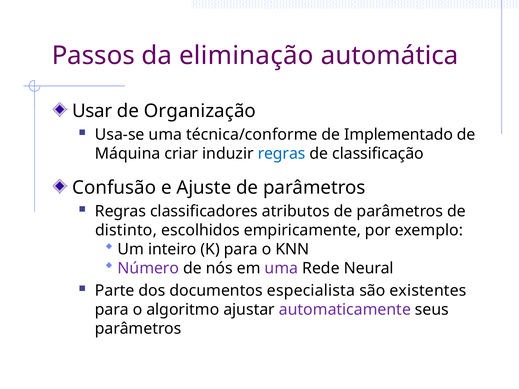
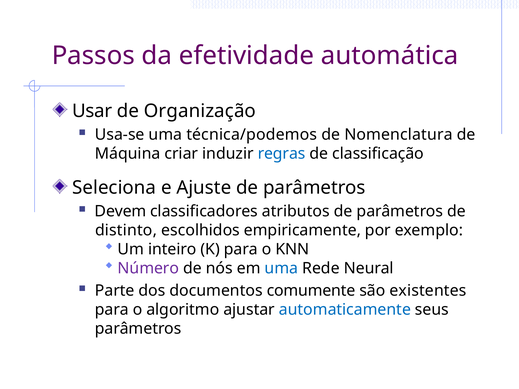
eliminação: eliminação -> efetividade (246, 56)
técnica/conforme: técnica/conforme -> técnica/podemos (252, 135)
Implementado: Implementado -> Nomenclatura (398, 135)
Confusão: Confusão -> Seleciona (114, 188)
Regras: Regras -> Devem (121, 211)
uma colour: purple -> blue (281, 269)
especialista: especialista -> comumente (311, 291)
automaticamente colour: purple -> blue (345, 310)
